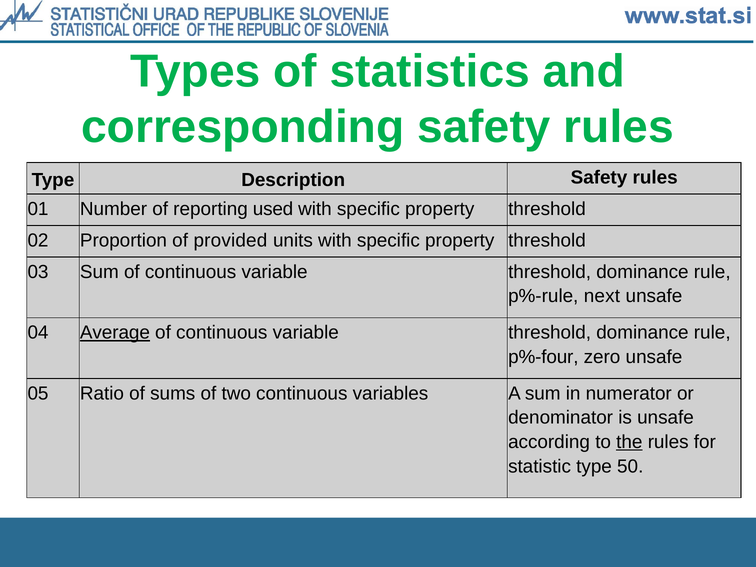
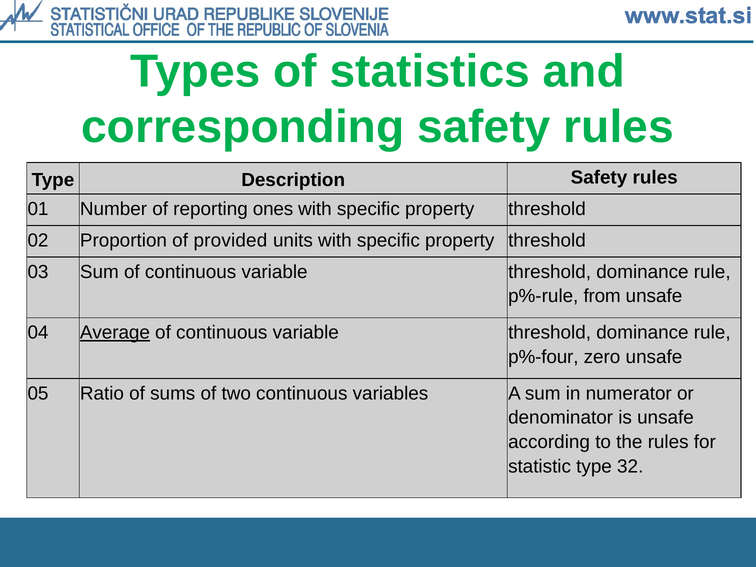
used: used -> ones (273, 209)
next: next -> from (602, 296)
the underline: present -> none (629, 442)
50: 50 -> 32 (630, 466)
